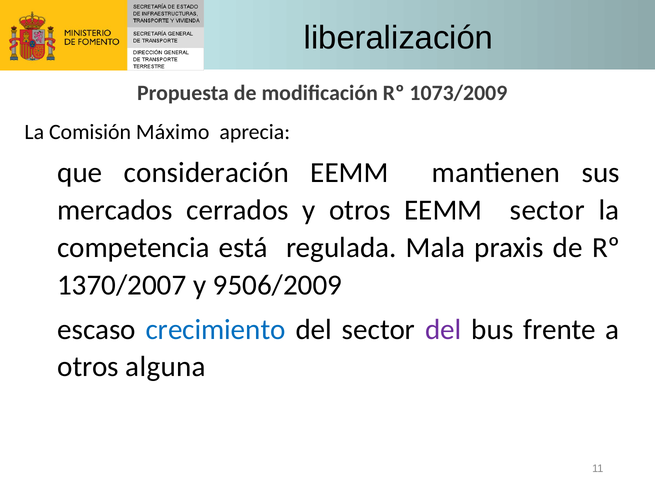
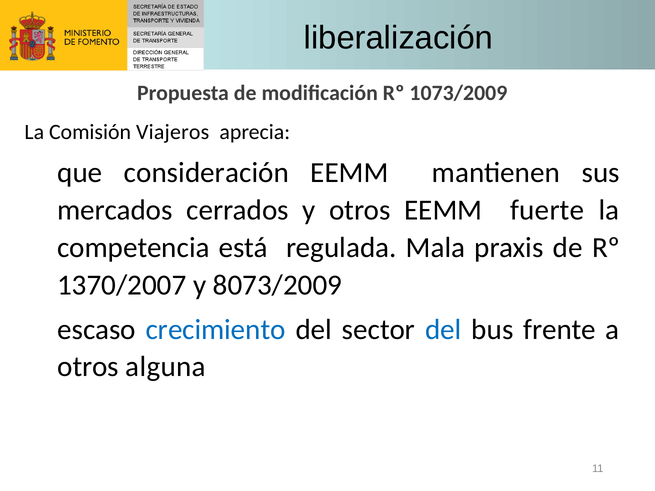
Máximo: Máximo -> Viajeros (173, 132)
EEMM sector: sector -> fuerte (547, 210)
9506/2009: 9506/2009 -> 8073/2009 (277, 285)
del colour: purple -> blue (443, 330)
